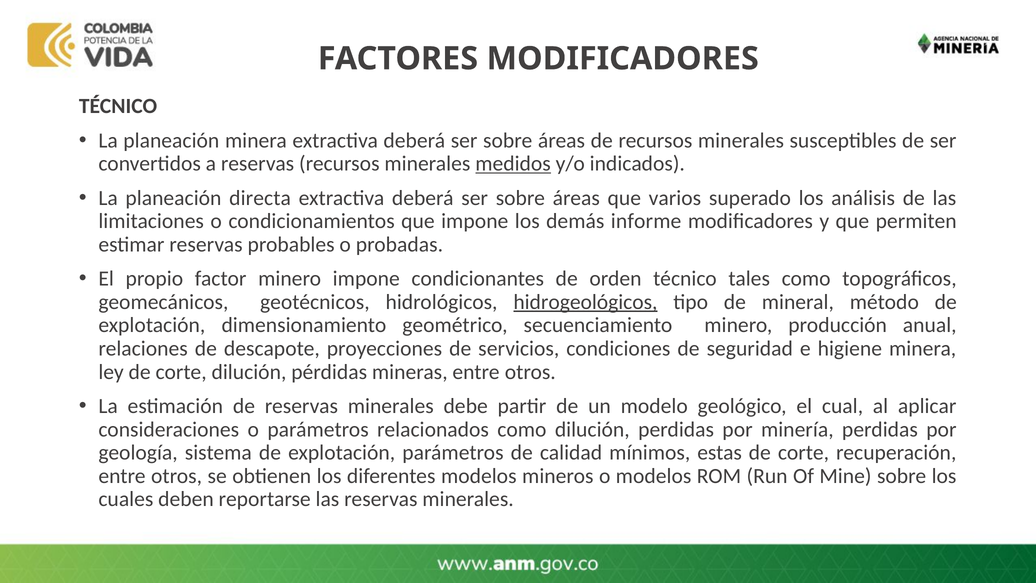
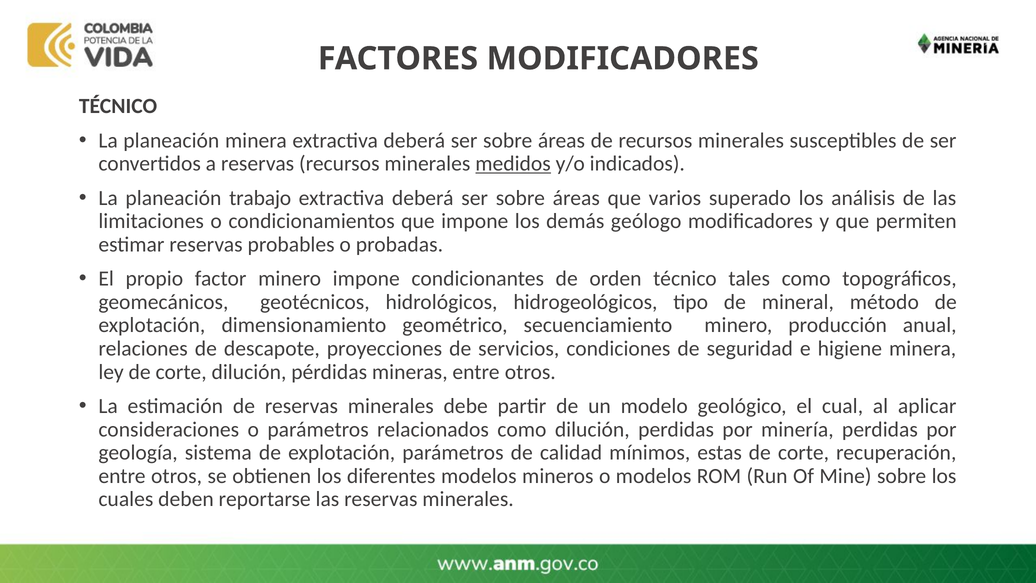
directa: directa -> trabajo (260, 198)
informe: informe -> geólogo (646, 221)
hidrogeológicos underline: present -> none (585, 302)
